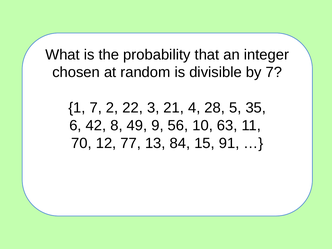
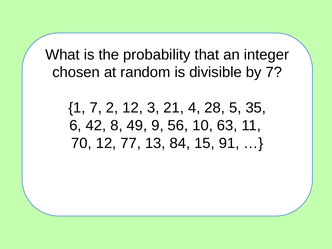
2 22: 22 -> 12 (133, 108)
